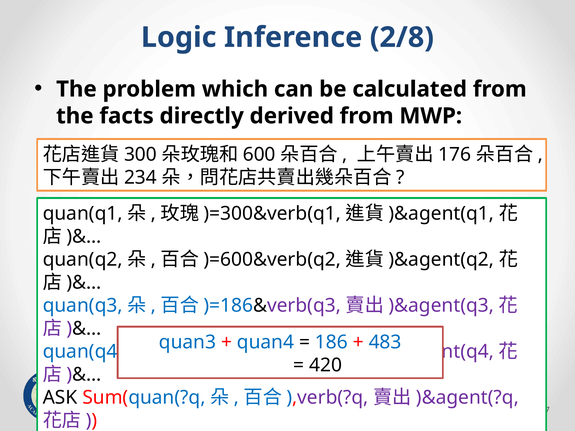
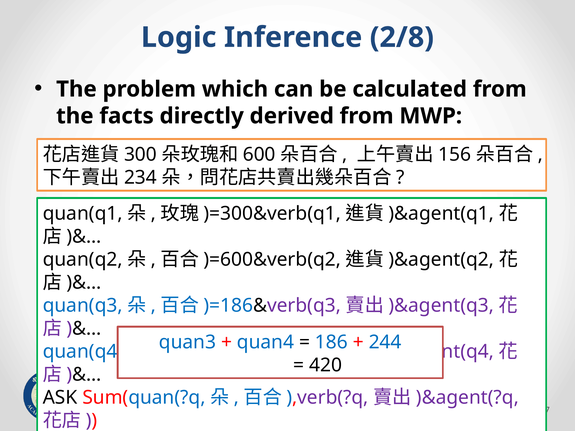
176: 176 -> 156 (455, 155)
483: 483 -> 244 (385, 343)
